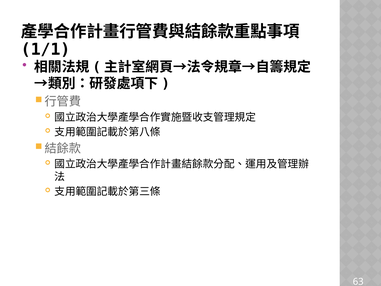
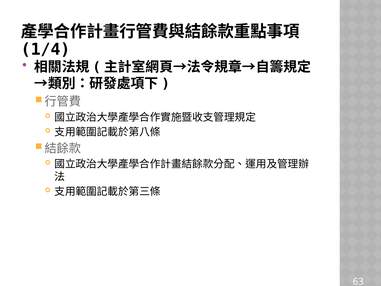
1/1: 1/1 -> 1/4 (46, 49)
